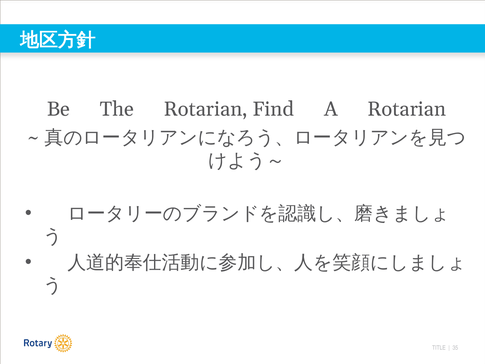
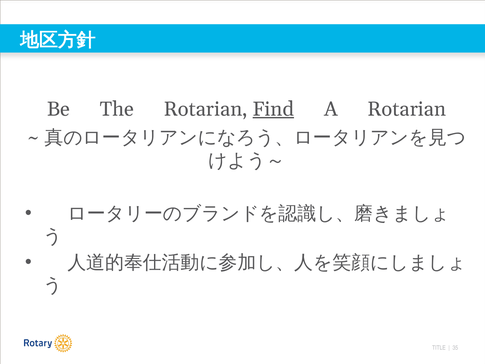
Find underline: none -> present (273, 109)
